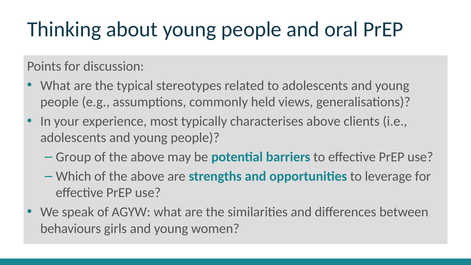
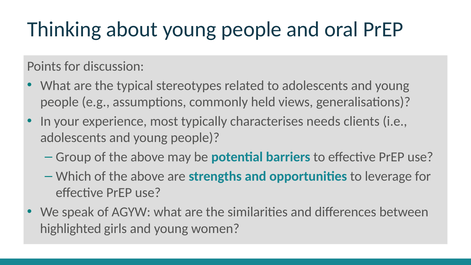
characterises above: above -> needs (323, 121)
behaviours: behaviours -> highlighted (71, 228)
